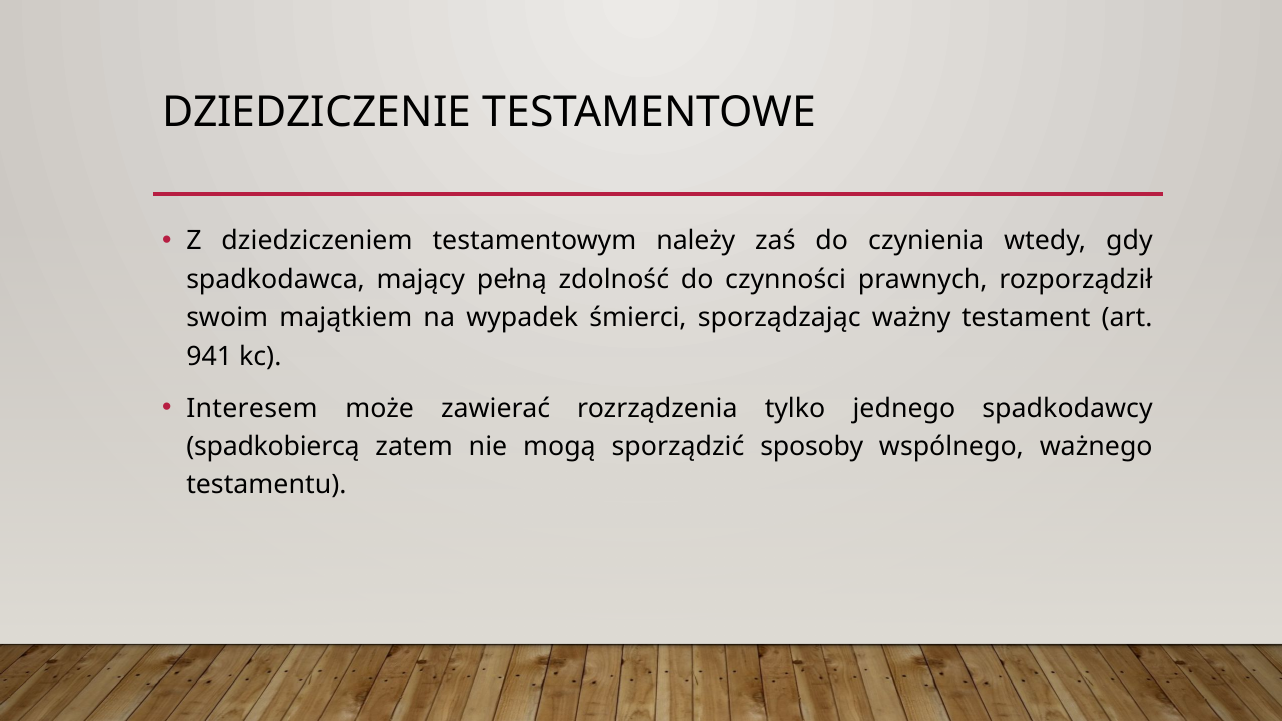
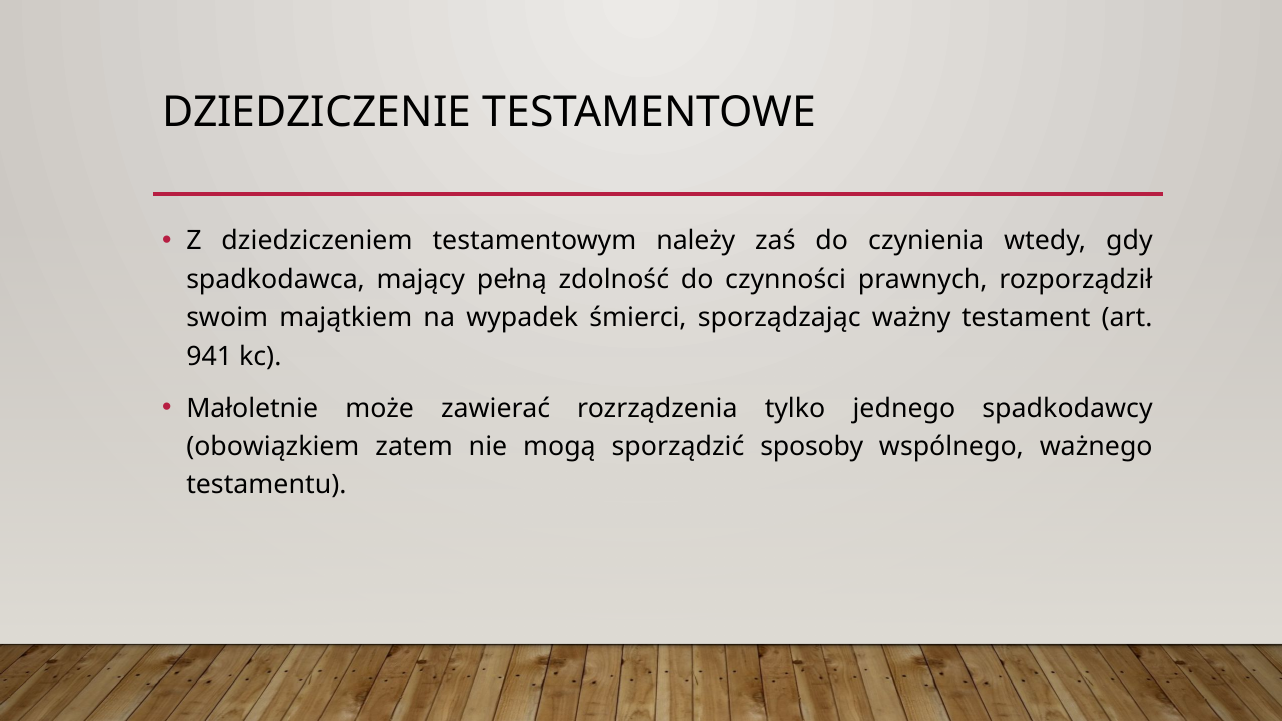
Interesem: Interesem -> Małoletnie (252, 408)
spadkobiercą: spadkobiercą -> obowiązkiem (273, 447)
